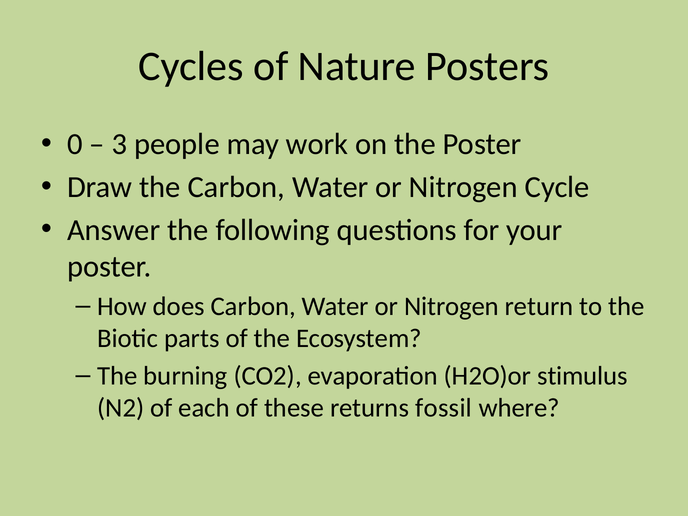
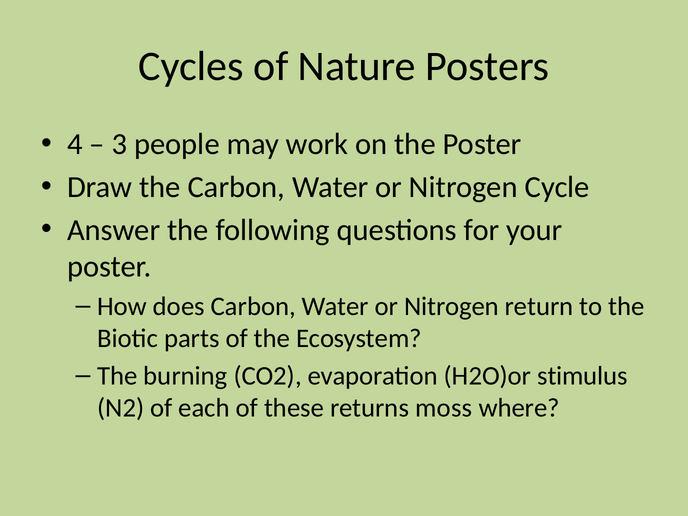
0: 0 -> 4 (75, 144)
fossil: fossil -> moss (444, 408)
